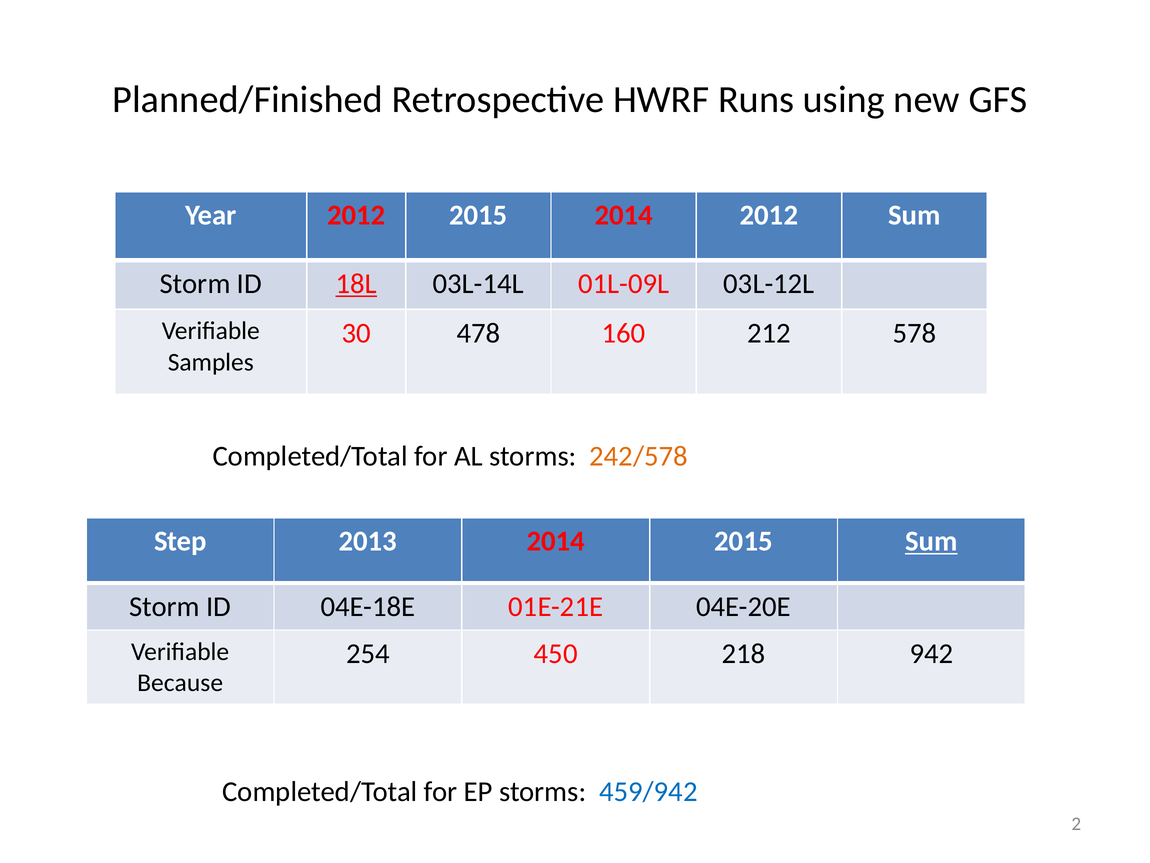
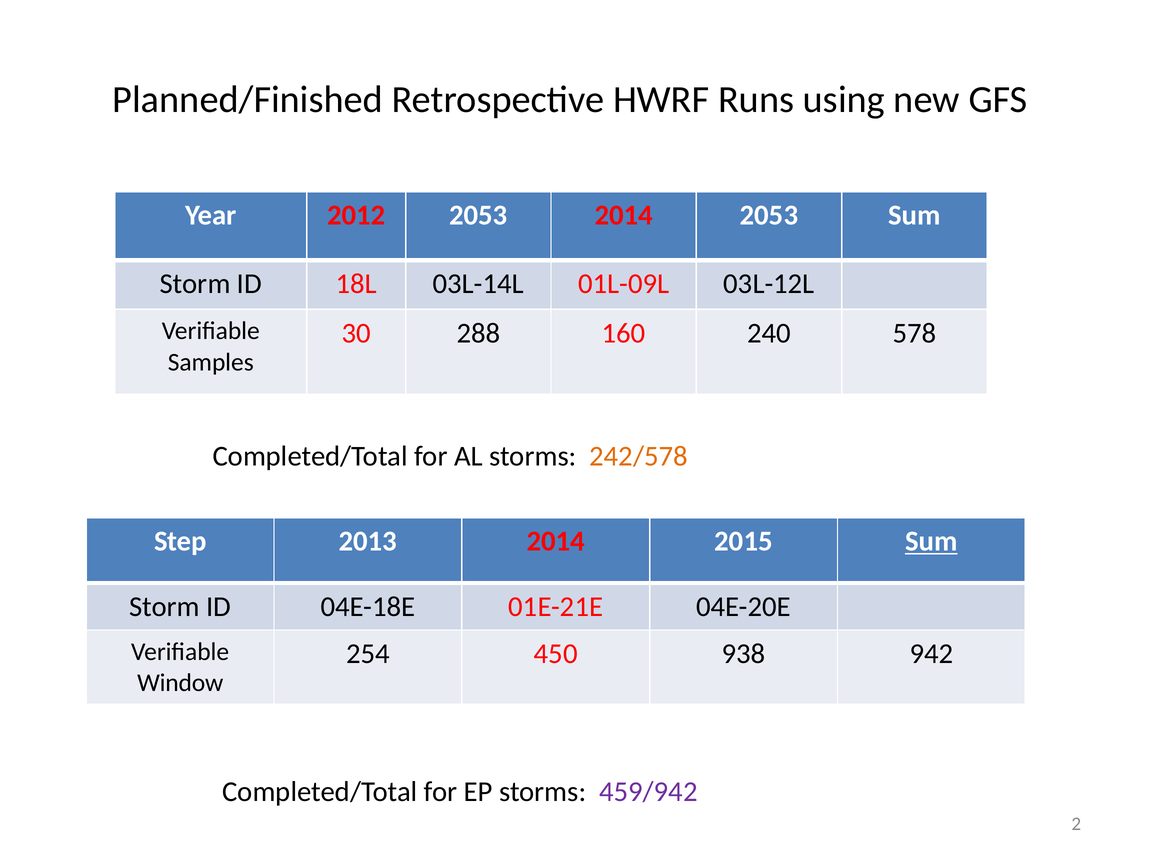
2012 2015: 2015 -> 2053 (478, 215)
2014 2012: 2012 -> 2053 (769, 215)
18L underline: present -> none (356, 284)
478: 478 -> 288 (478, 333)
212: 212 -> 240 (769, 333)
218: 218 -> 938 (744, 653)
Because: Because -> Window (180, 683)
459/942 colour: blue -> purple (648, 792)
